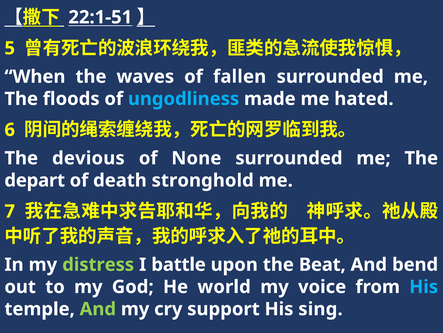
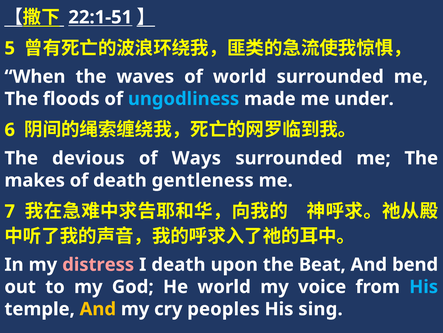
of fallen: fallen -> world (240, 76)
hated: hated -> under (364, 99)
None: None -> Ways (196, 158)
depart: depart -> makes (35, 180)
stronghold: stronghold -> gentleness (203, 180)
distress colour: light green -> pink (98, 264)
I battle: battle -> death (178, 264)
And colour: light green -> yellow (98, 308)
support: support -> peoples (223, 308)
